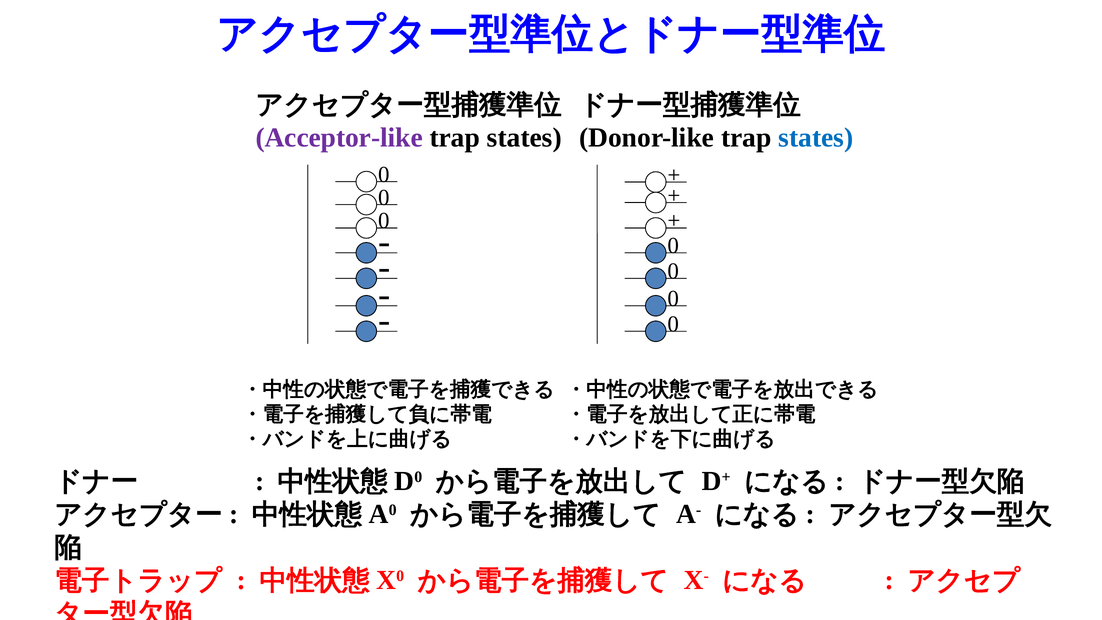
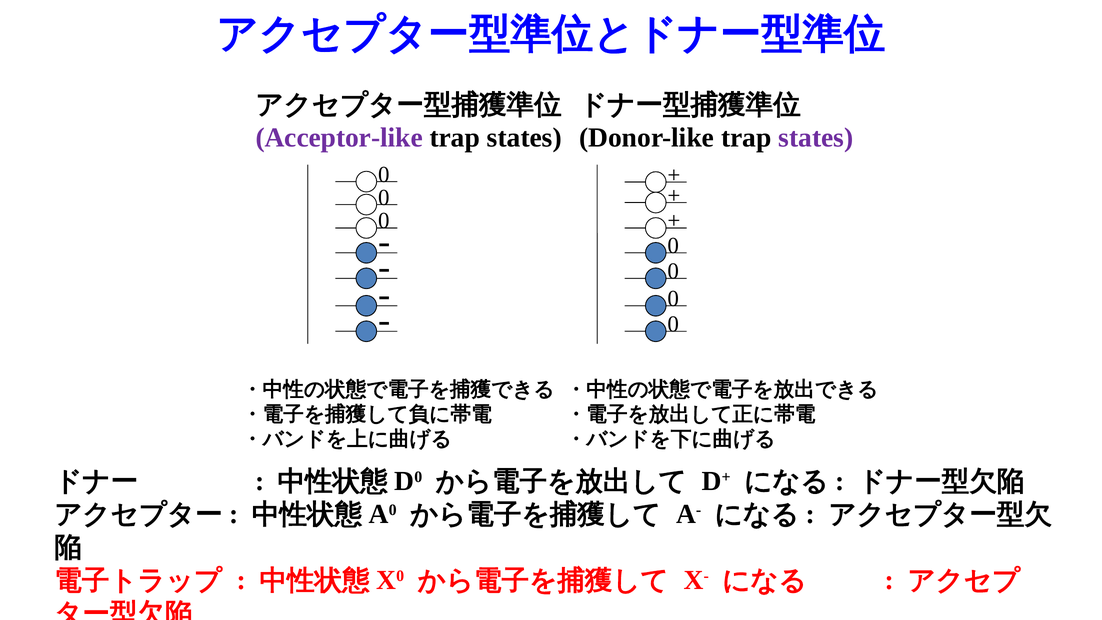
states colour: blue -> purple (816, 138)
